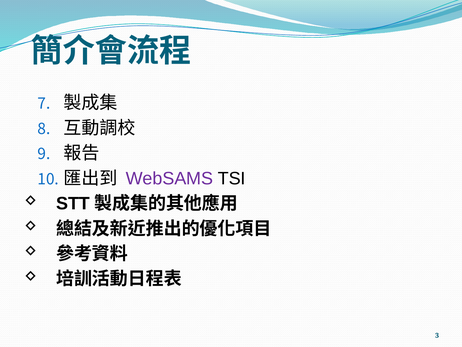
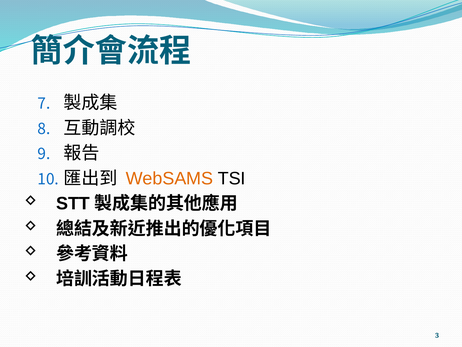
WebSAMS colour: purple -> orange (169, 178)
